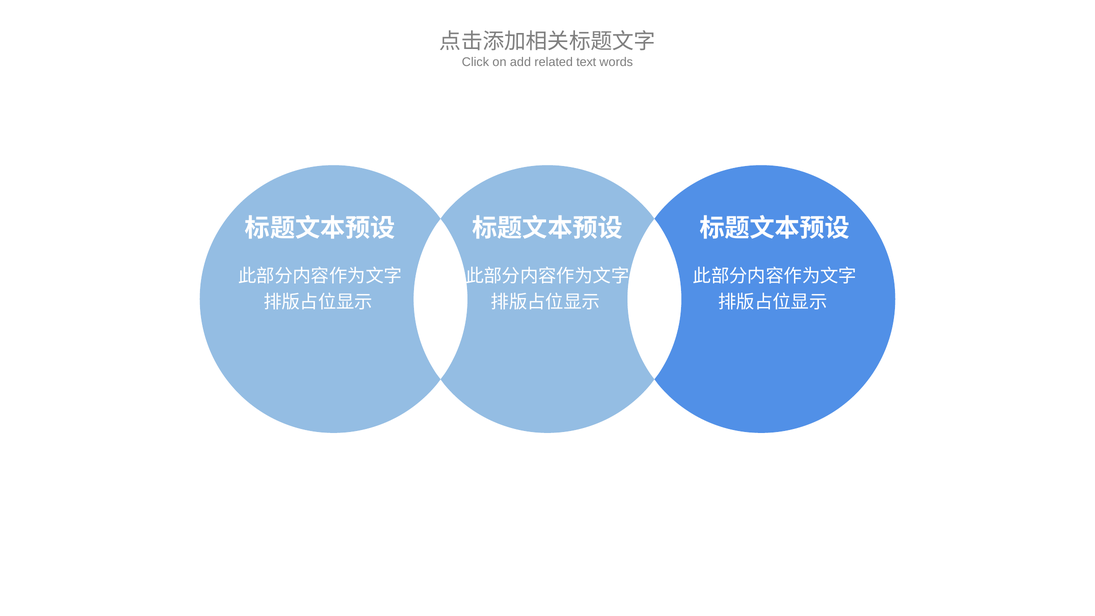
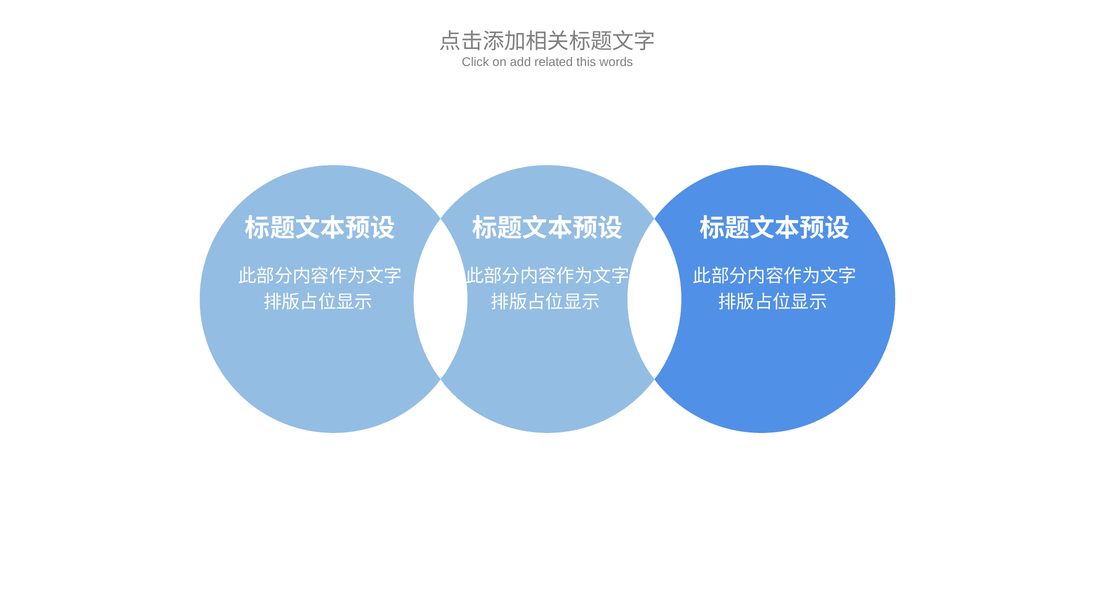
text: text -> this (586, 62)
